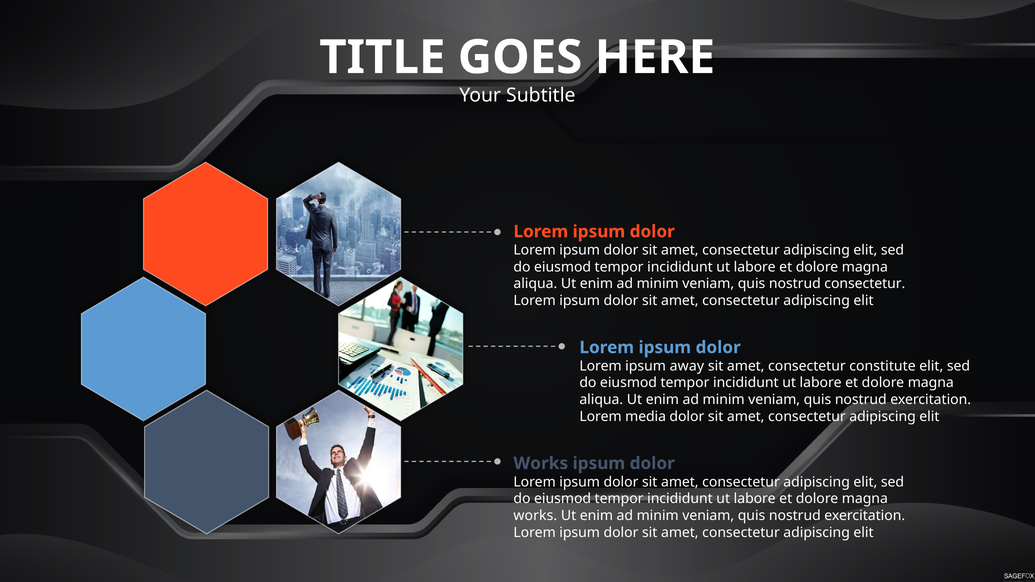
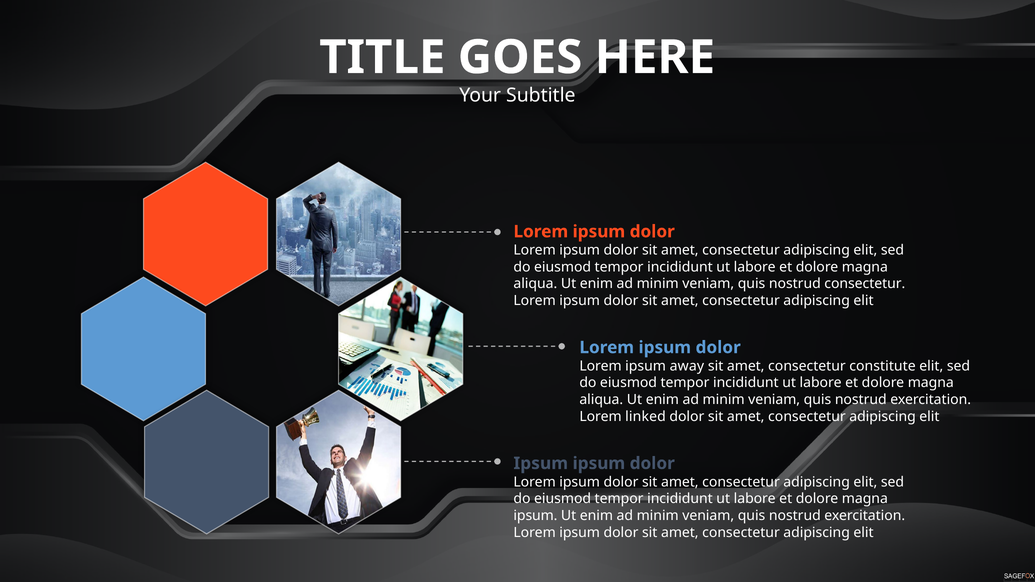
media: media -> linked (646, 417)
Works: Works -> Ipsum (541, 464)
works: works -> ipsum (535, 516)
